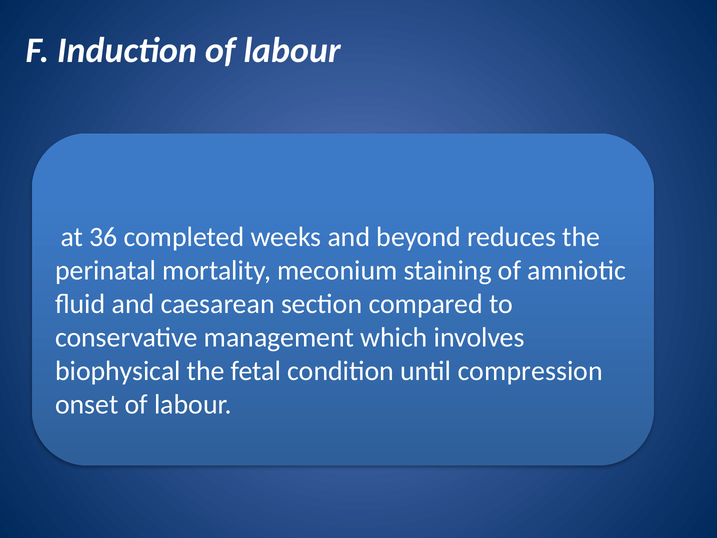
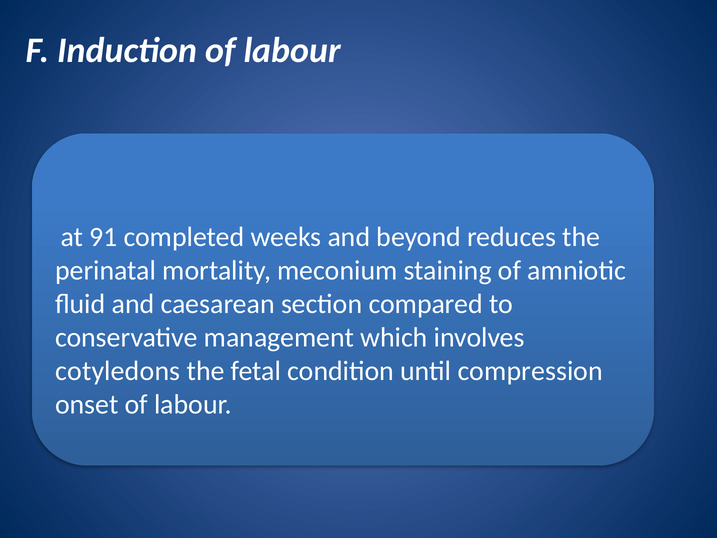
36: 36 -> 91 (103, 237)
biophysical: biophysical -> cotyledons (118, 371)
